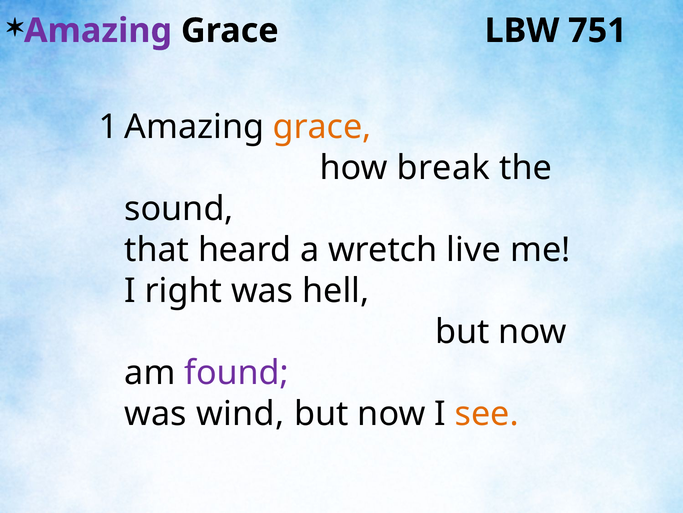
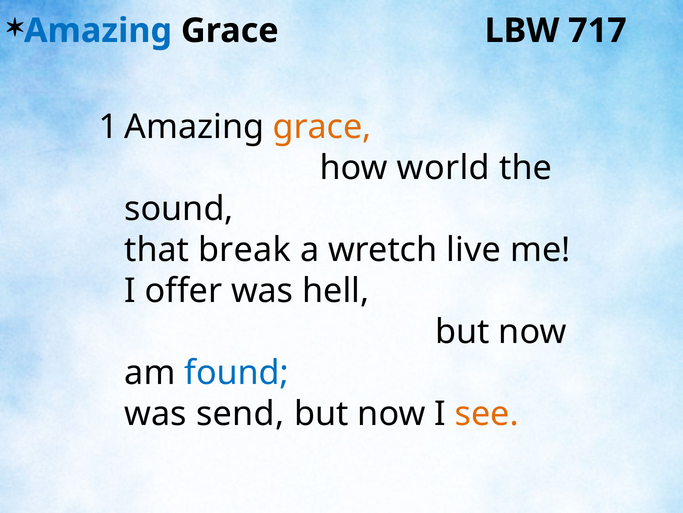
Amazing colour: purple -> blue (98, 31)
751: 751 -> 717 (597, 31)
break: break -> world (443, 168)
heard: heard -> break (245, 250)
right: right -> offer (183, 291)
found colour: purple -> blue (237, 373)
wind: wind -> send (240, 414)
